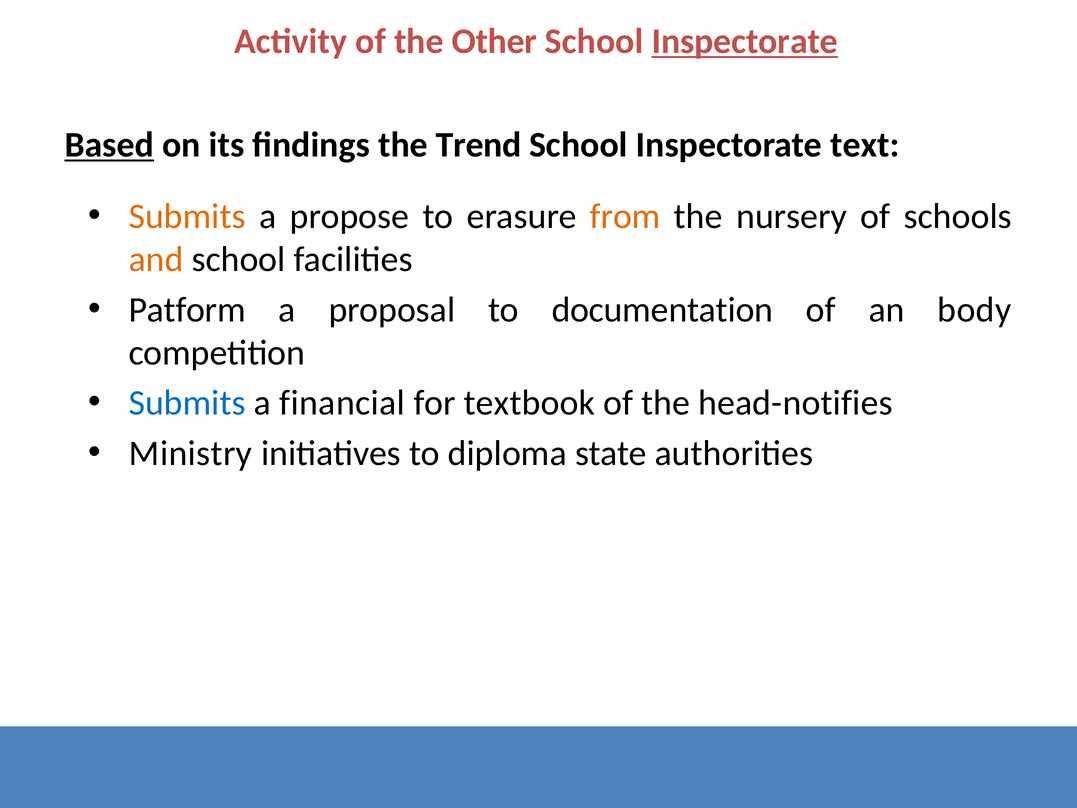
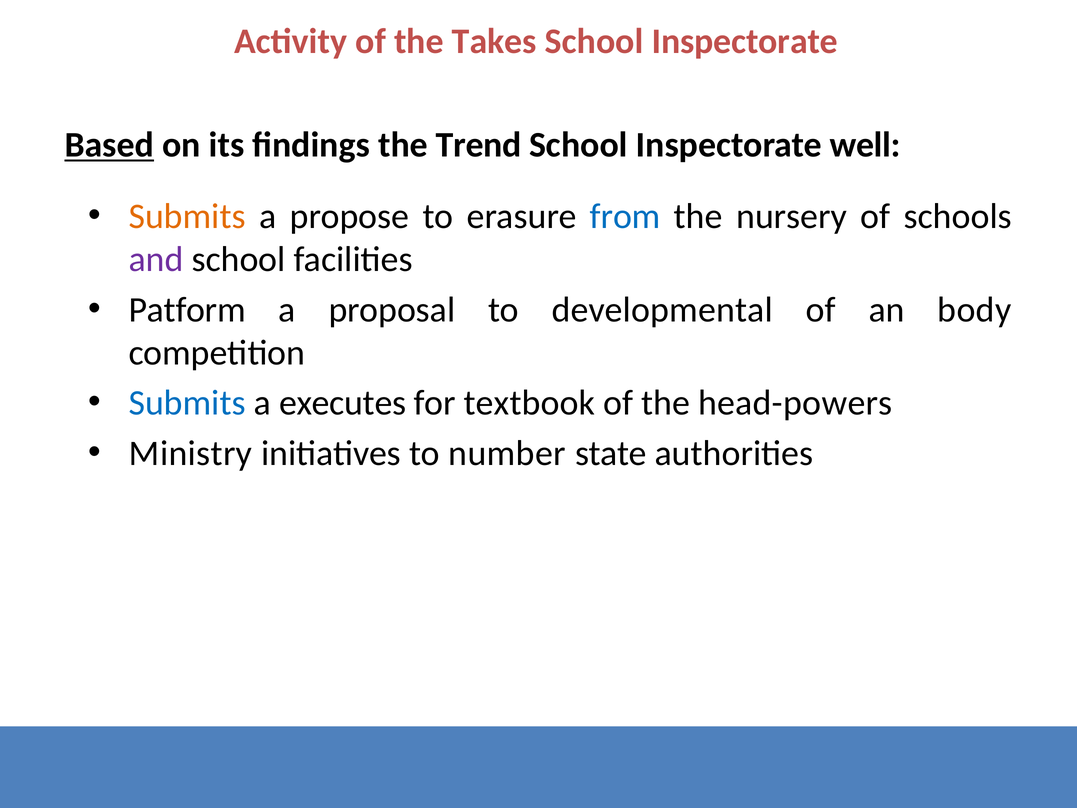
Other: Other -> Takes (494, 41)
Inspectorate underline: present -> none (745, 41)
text: text -> well (865, 145)
from colour: orange -> blue (625, 216)
and colour: orange -> purple (156, 259)
documentation: documentation -> developmental (662, 310)
financial: financial -> executes (343, 403)
head-notifies: head-notifies -> head-powers (795, 403)
diploma: diploma -> number (507, 453)
